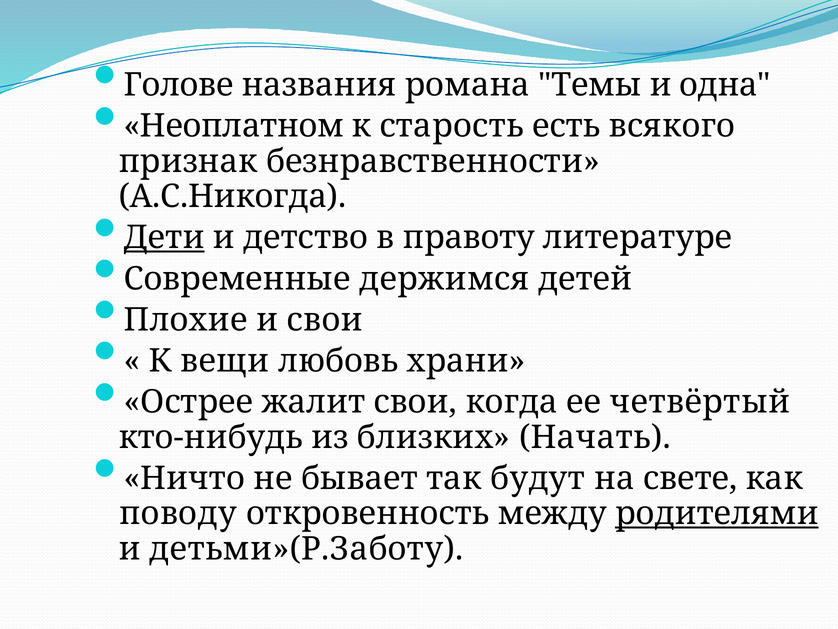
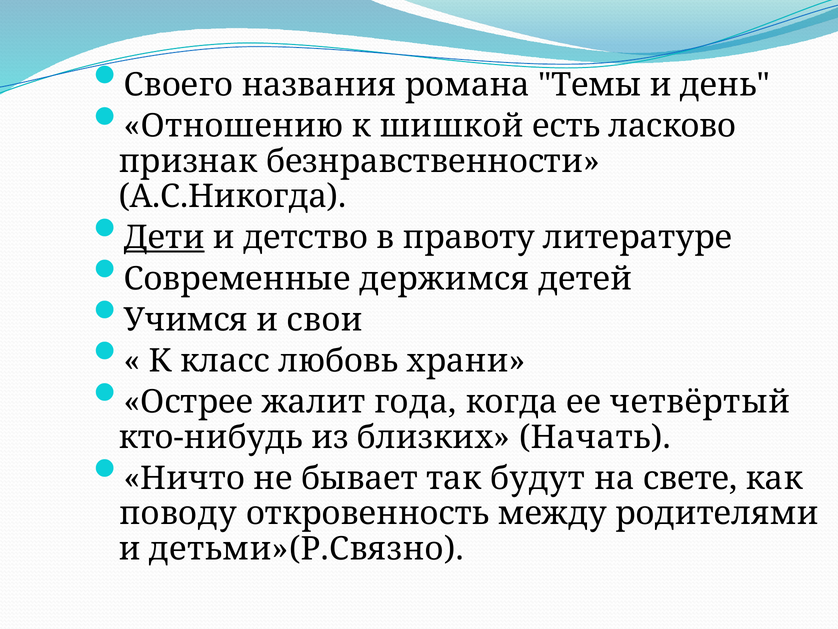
Голове: Голове -> Своего (178, 85)
одна: одна -> день (725, 85)
Неоплатном: Неоплатном -> Отношению (234, 126)
старость: старость -> шишкой (452, 126)
всякого: всякого -> ласково (672, 126)
Плохие: Плохие -> Учимся (186, 320)
вещи: вещи -> класс (225, 361)
жалит свои: свои -> года (415, 402)
родителями underline: present -> none (717, 513)
детьми»(Р.Заботу: детьми»(Р.Заботу -> детьми»(Р.Связно (306, 548)
